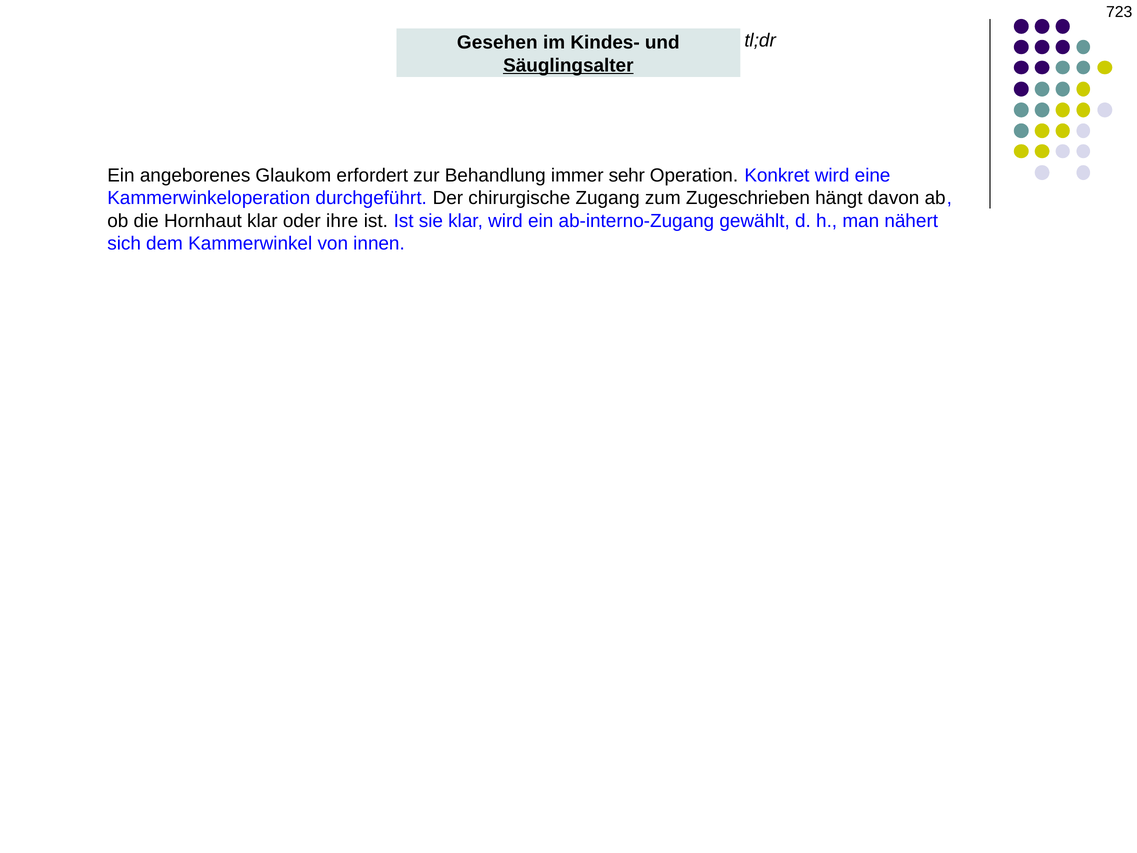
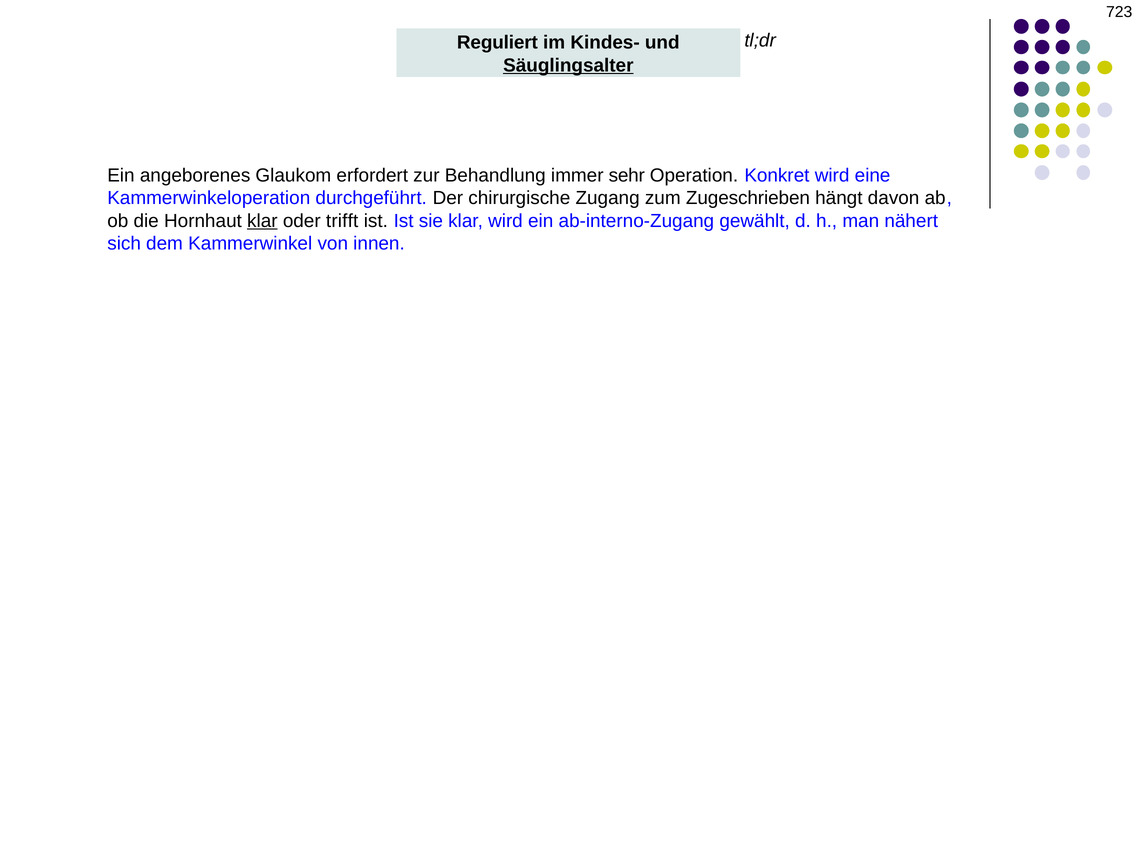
Gesehen: Gesehen -> Reguliert (497, 43)
klar underline: none -> present (262, 221)
ihre: ihre -> trifft (342, 221)
